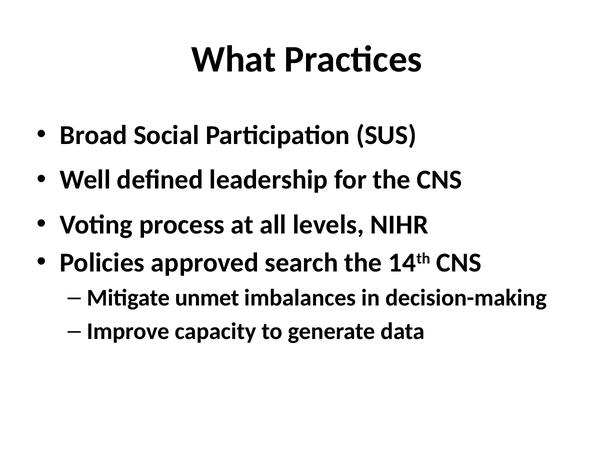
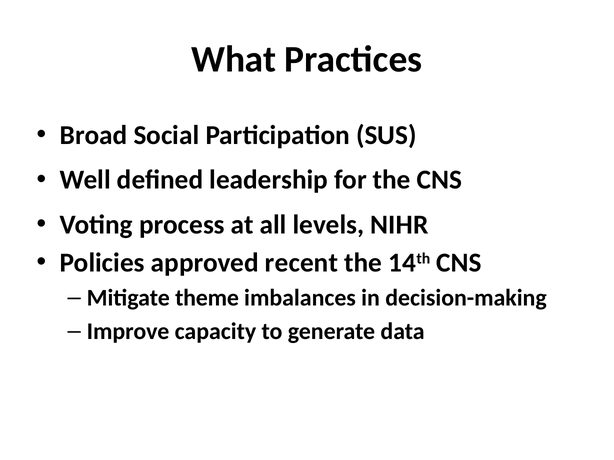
search: search -> recent (301, 263)
unmet: unmet -> theme (207, 298)
